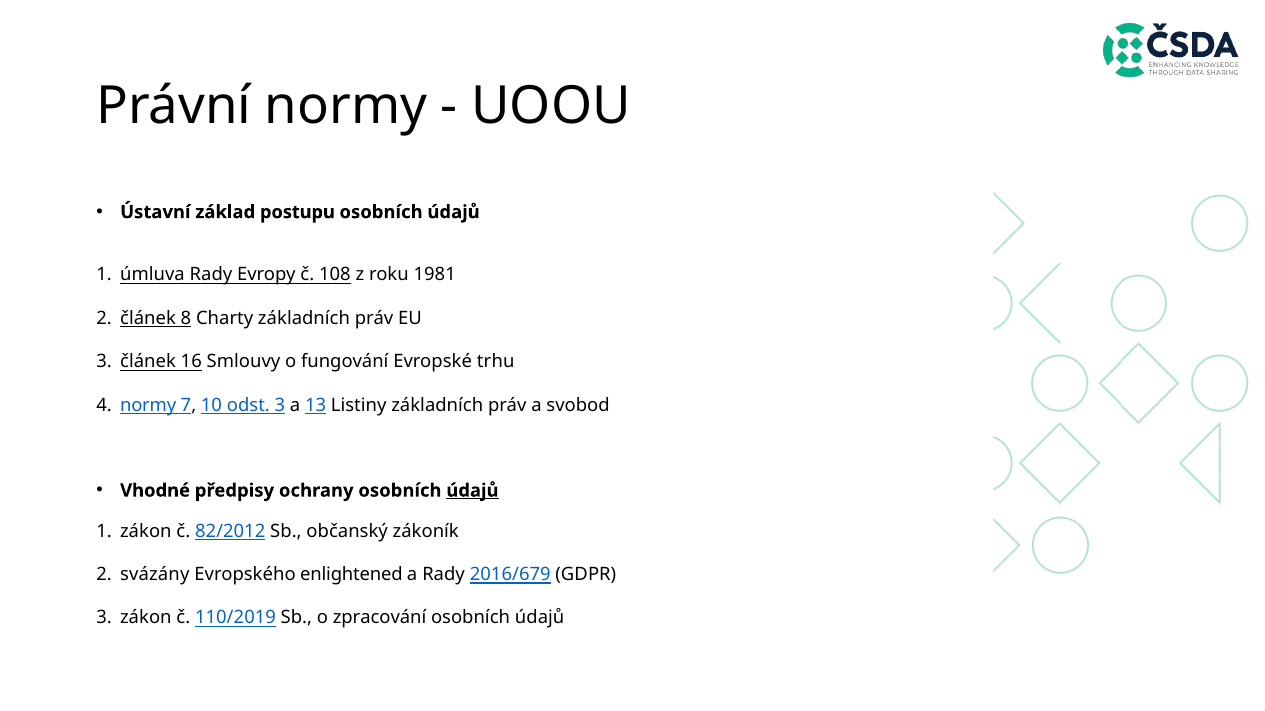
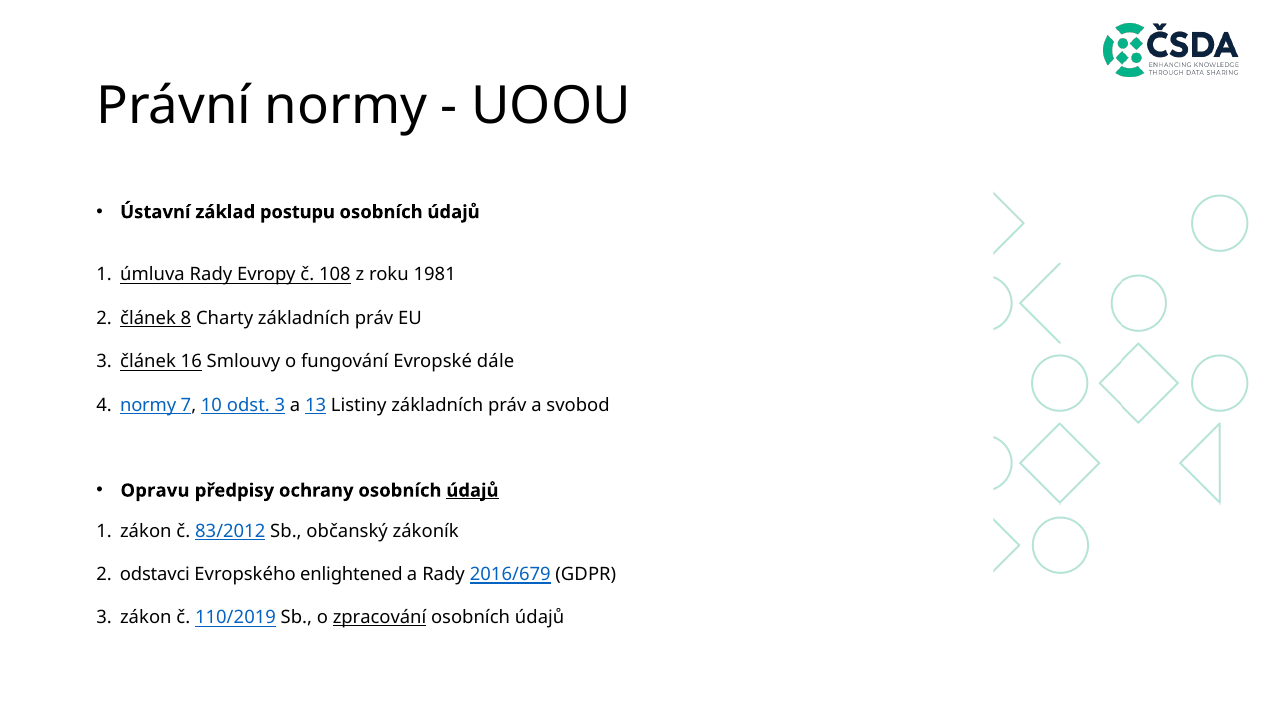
trhu: trhu -> dále (496, 362)
Vhodné: Vhodné -> Opravu (155, 491)
82/2012: 82/2012 -> 83/2012 (230, 531)
svázány: svázány -> odstavci (155, 575)
zpracování underline: none -> present (380, 618)
